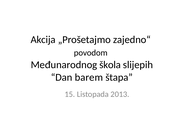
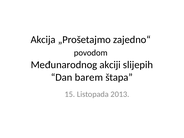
škola: škola -> akciji (110, 65)
